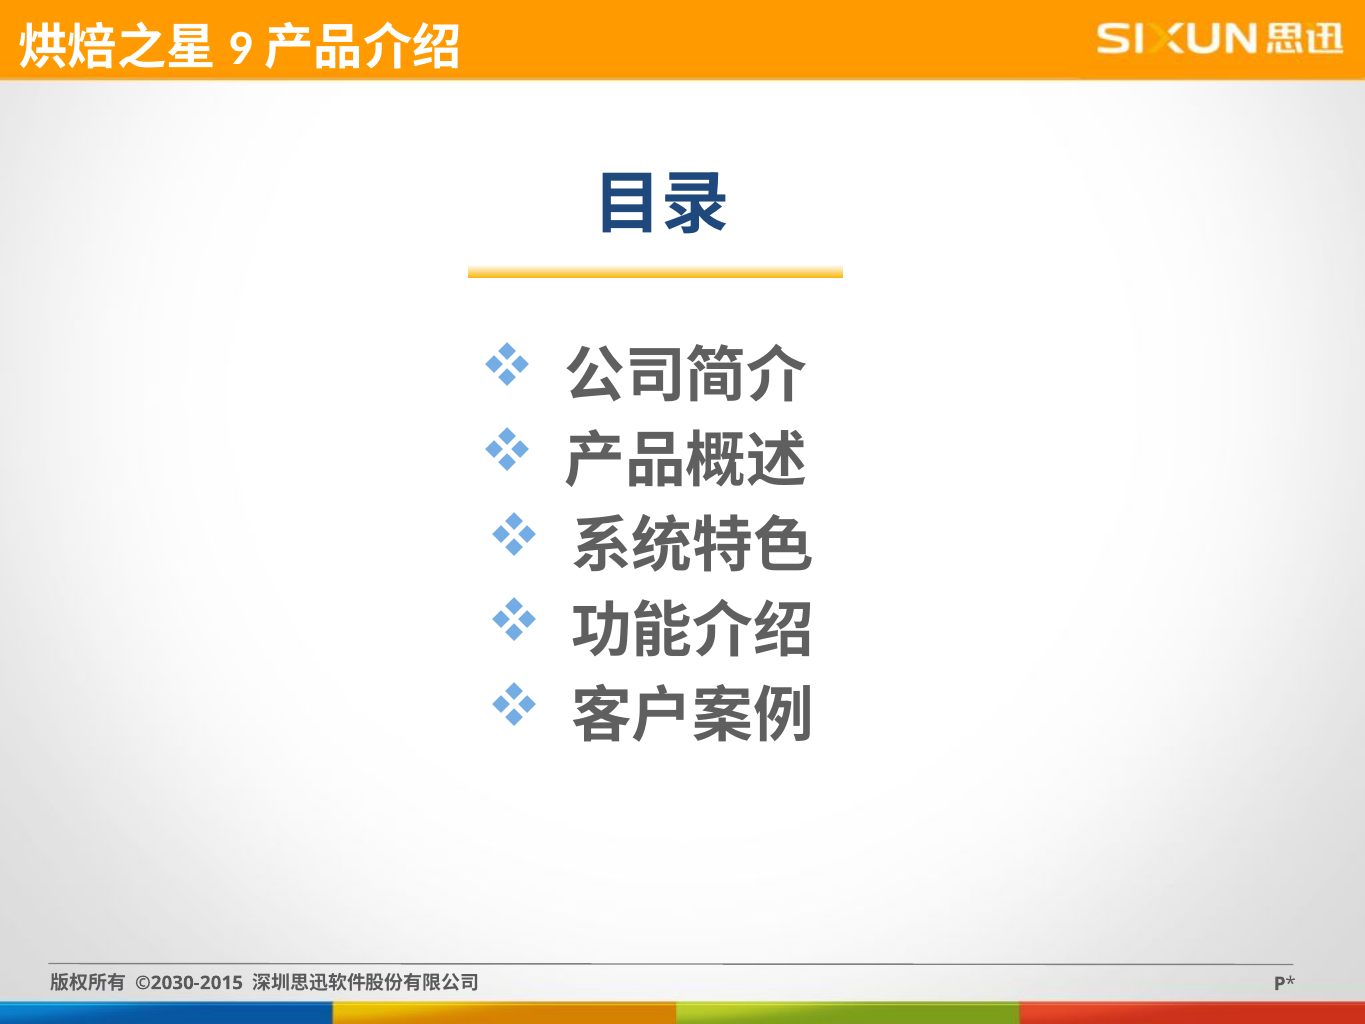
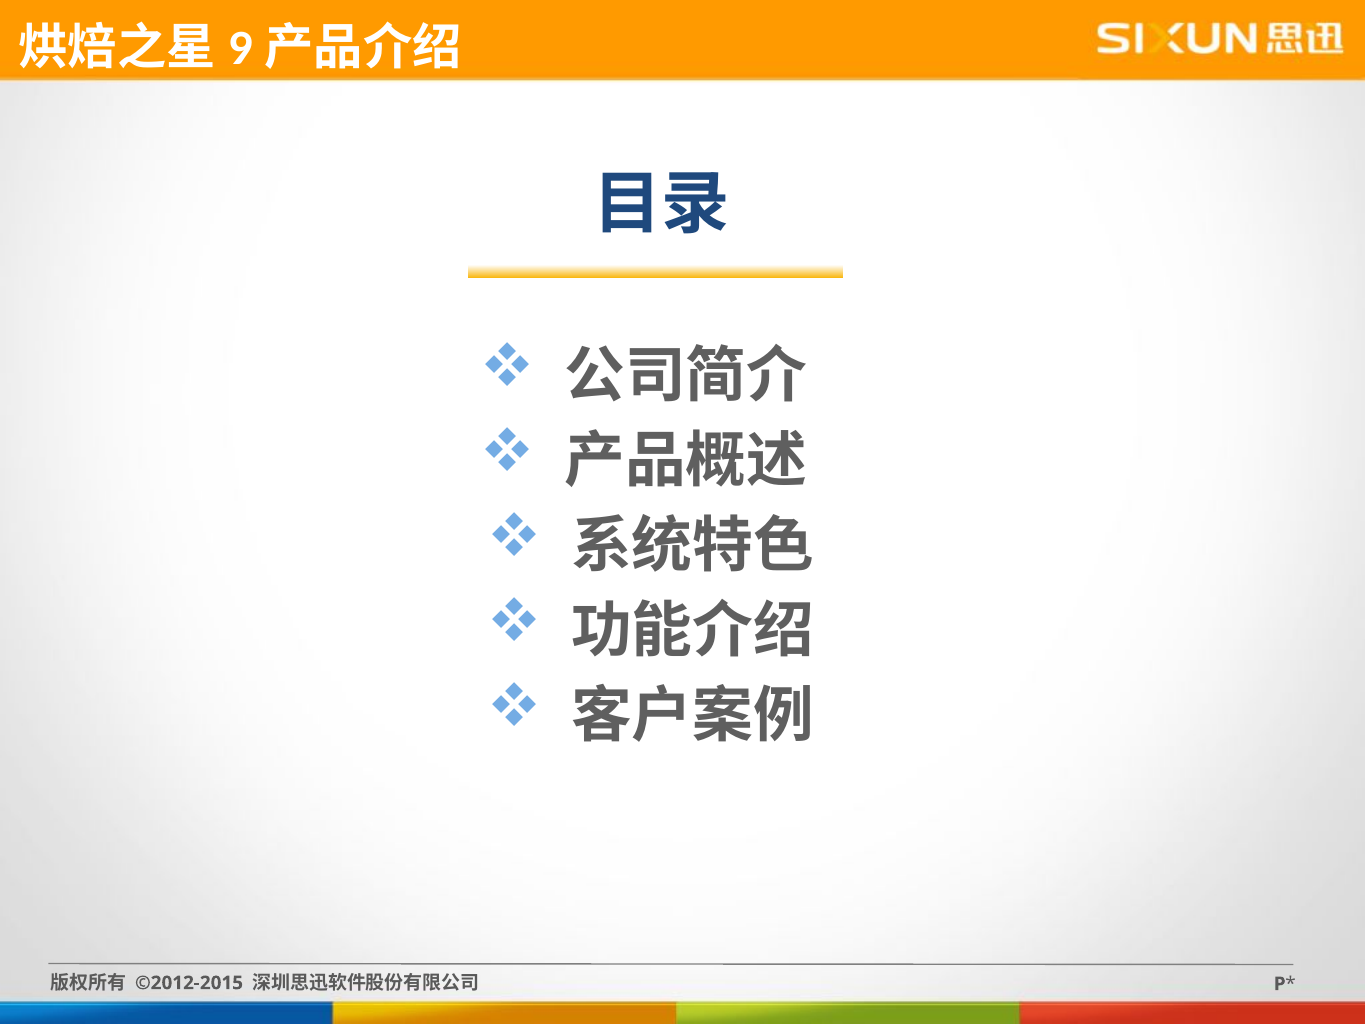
©2030-2015: ©2030-2015 -> ©2012-2015 (189, 983)
